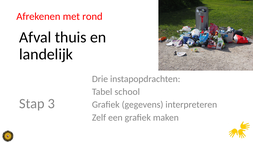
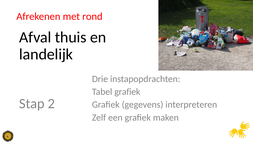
Tabel school: school -> grafiek (127, 92)
3: 3 -> 2 (51, 104)
